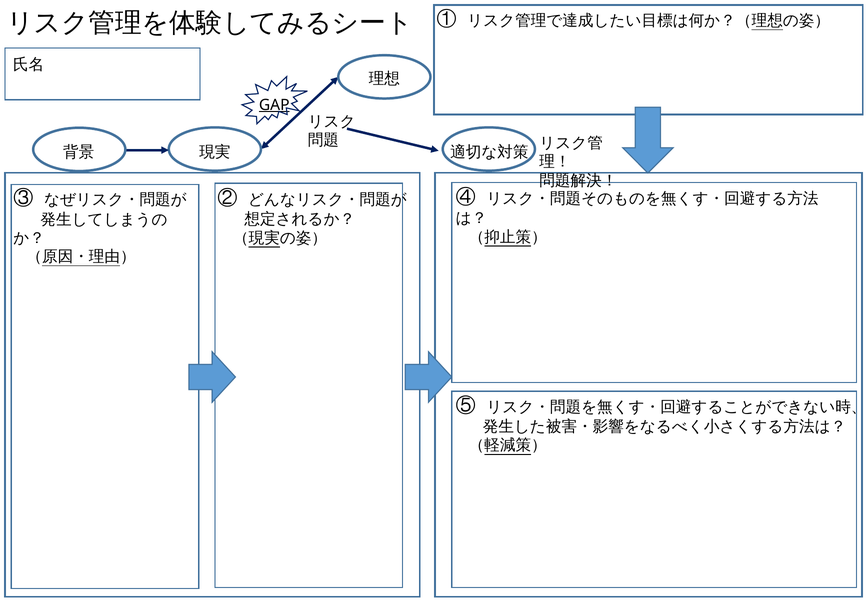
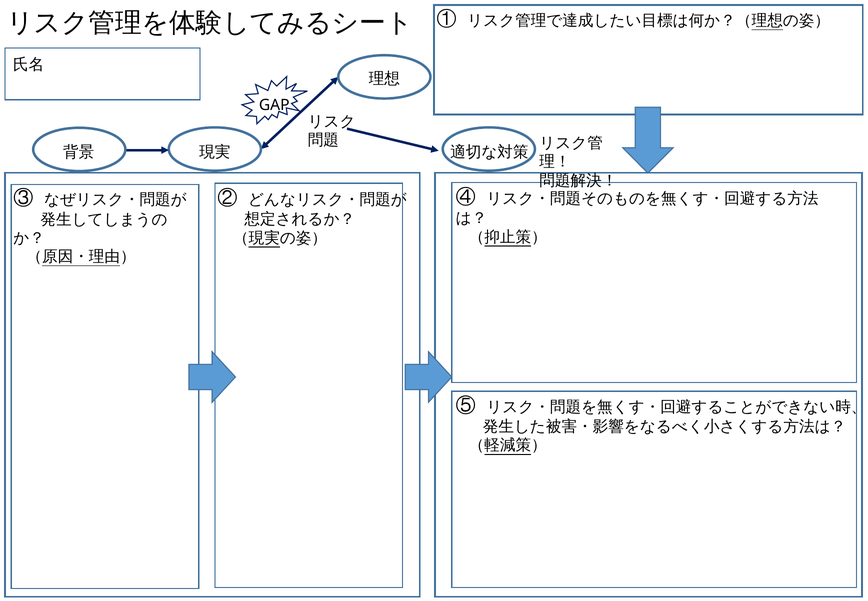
GAP underline: present -> none (274, 105)
